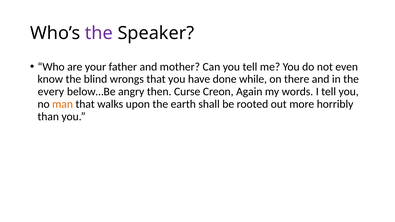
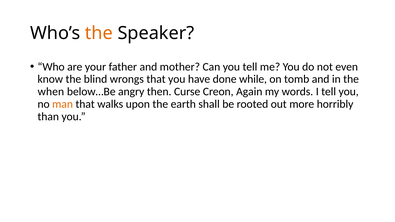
the colour: purple -> orange (99, 33)
there: there -> tomb (297, 79)
every: every -> when (51, 92)
